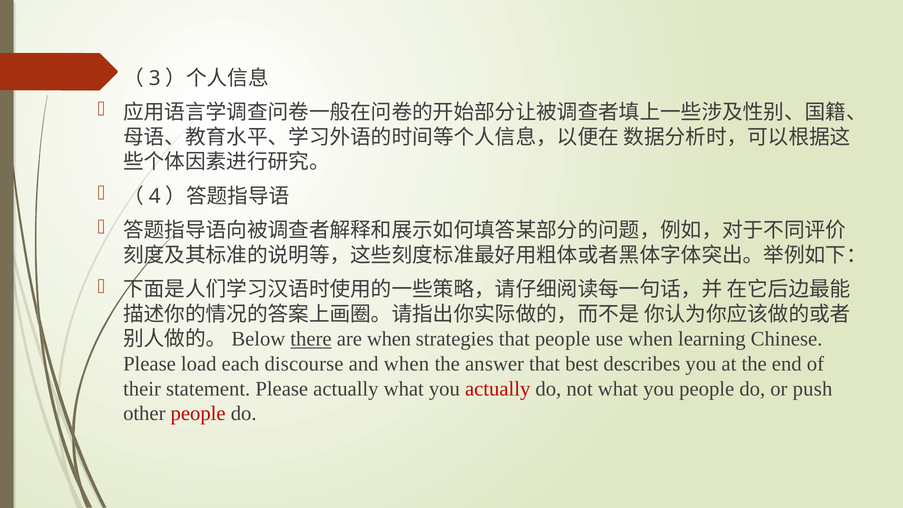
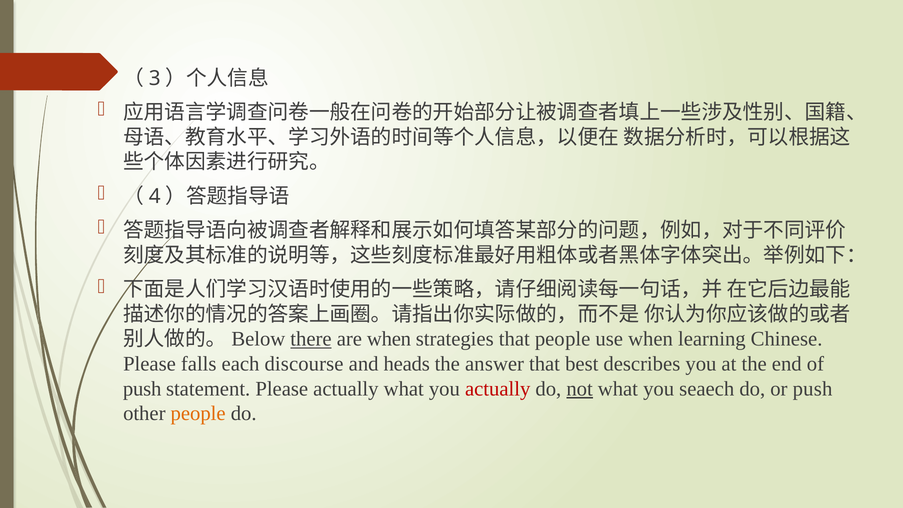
load: load -> falls (199, 364)
and when: when -> heads (407, 364)
their: their -> push (142, 389)
not underline: none -> present (580, 389)
you people: people -> seaech (707, 389)
people colour: red -> orange (198, 413)
